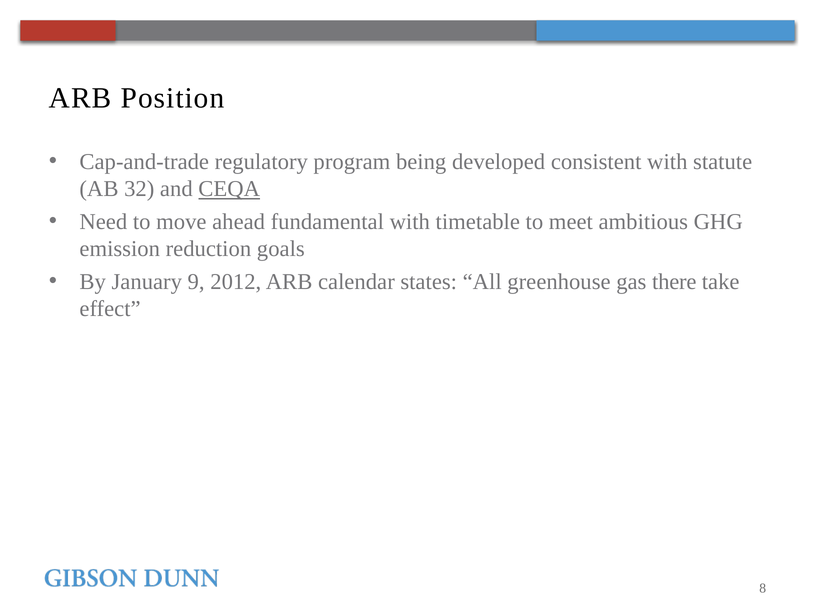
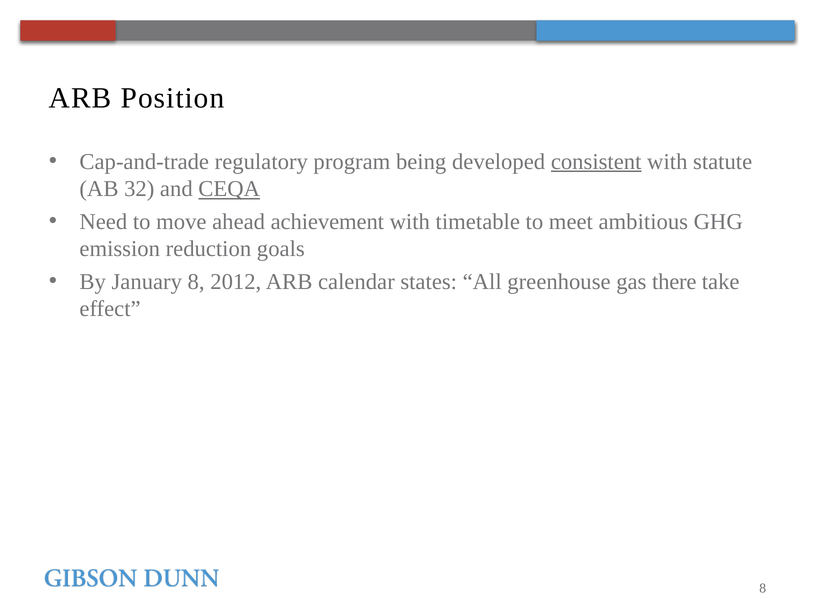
consistent underline: none -> present (596, 162)
fundamental: fundamental -> achievement (327, 222)
January 9: 9 -> 8 (196, 282)
